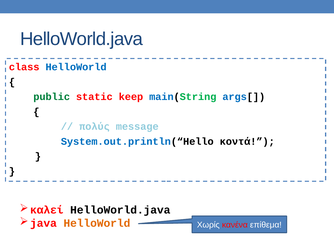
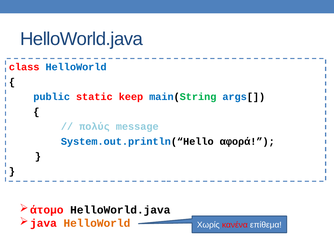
public colour: green -> blue (52, 97)
κοντά: κοντά -> αφορά (247, 141)
καλεί: καλεί -> άτομο (47, 209)
